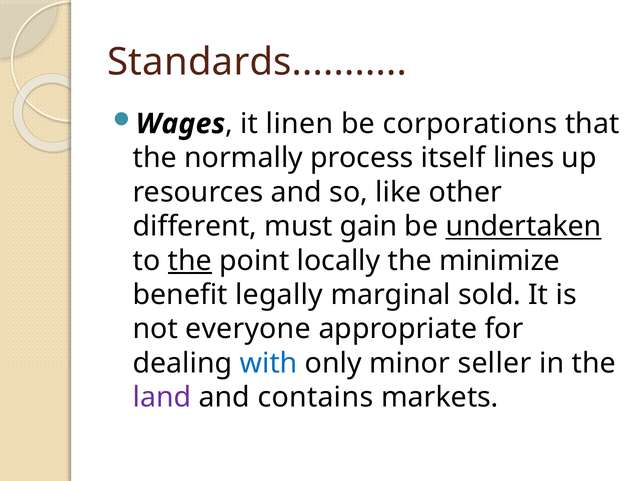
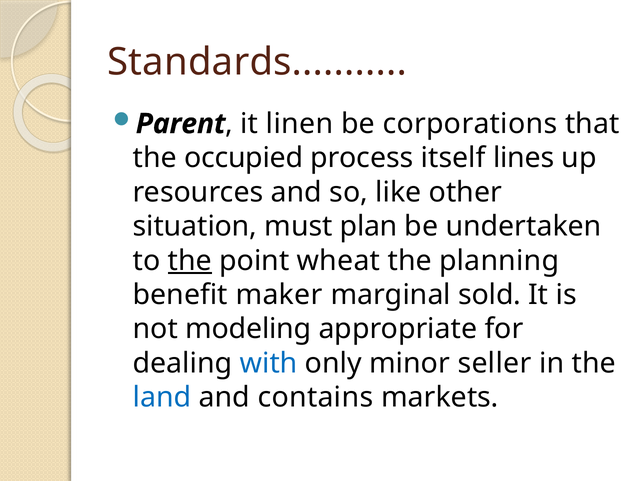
Wages: Wages -> Parent (181, 124)
normally: normally -> occupied (244, 158)
different: different -> situation (195, 227)
gain: gain -> plan (369, 227)
undertaken underline: present -> none (524, 227)
locally: locally -> wheat (338, 261)
minimize: minimize -> planning (499, 261)
legally: legally -> maker (279, 295)
everyone: everyone -> modeling (248, 329)
land colour: purple -> blue (162, 398)
